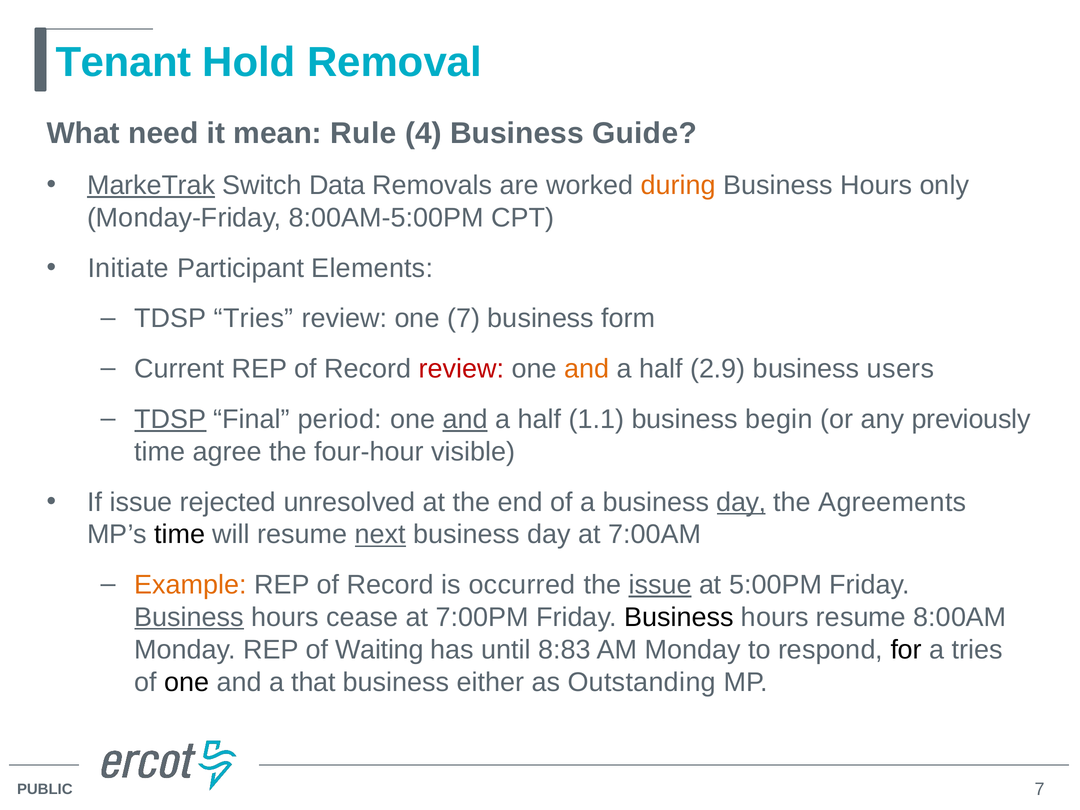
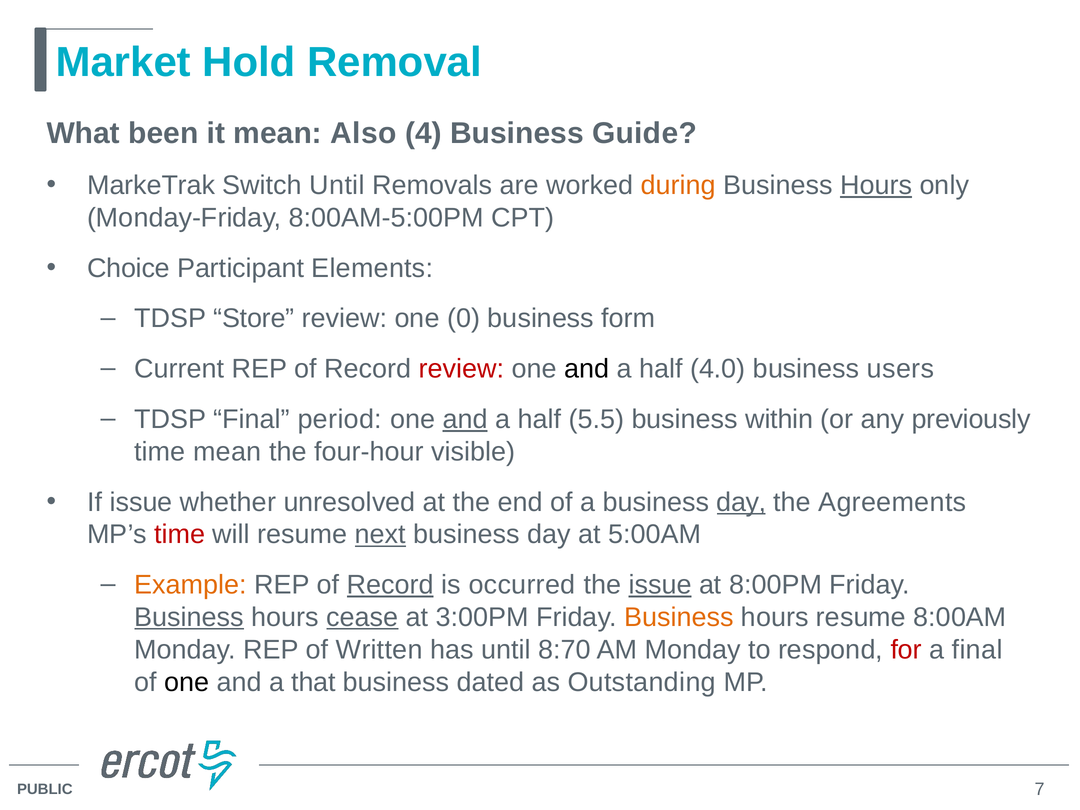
Tenant: Tenant -> Market (123, 62)
need: need -> been (163, 133)
Rule: Rule -> Also (363, 133)
MarkeTrak underline: present -> none (151, 185)
Switch Data: Data -> Until (337, 185)
Hours underline: none -> present (876, 185)
Initiate: Initiate -> Choice (128, 268)
TDSP Tries: Tries -> Store (254, 319)
one 7: 7 -> 0 (464, 319)
and colour: orange -> black (587, 369)
2.9: 2.9 -> 4.0 (718, 369)
TDSP underline: present -> none (170, 419)
1.1: 1.1 -> 5.5 (596, 419)
begin: begin -> within (779, 419)
time agree: agree -> mean (227, 452)
rejected: rejected -> whether (228, 502)
time colour: black -> red (180, 535)
7:00AM: 7:00AM -> 5:00AM (655, 535)
Record underline: none -> present (390, 585)
5:00PM: 5:00PM -> 8:00PM (776, 585)
cease underline: none -> present (362, 617)
7:00PM: 7:00PM -> 3:00PM (482, 617)
Business colour: black -> orange (679, 617)
Waiting: Waiting -> Written (379, 650)
8:83: 8:83 -> 8:70 (564, 650)
for colour: black -> red (906, 650)
a tries: tries -> final (977, 650)
either: either -> dated (490, 682)
